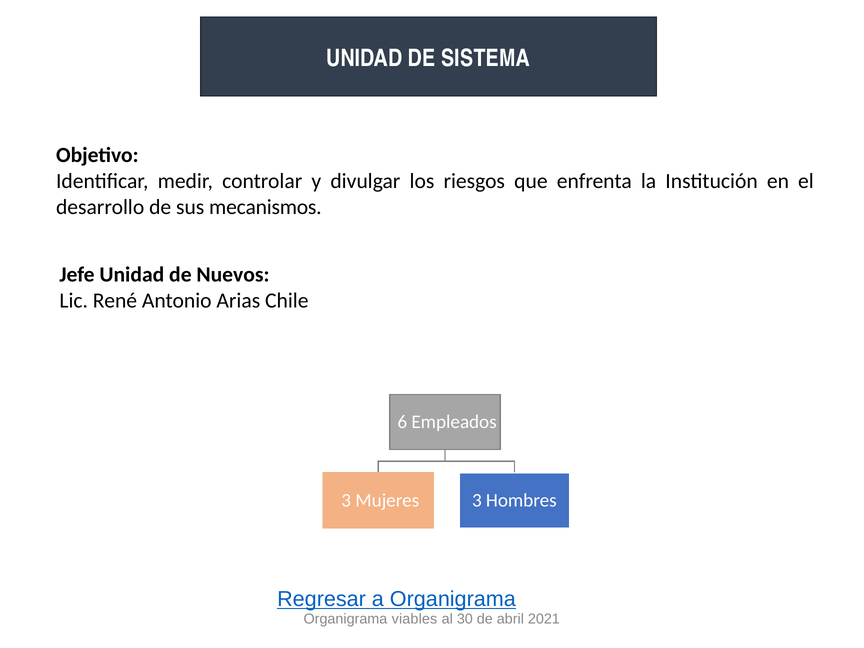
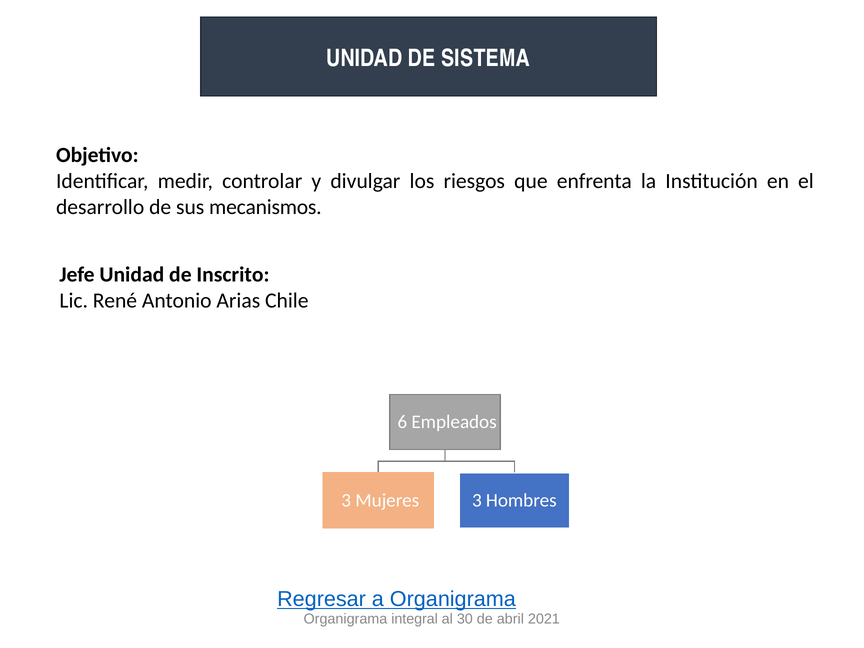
Nuevos: Nuevos -> Inscrito (233, 275)
viables: viables -> integral (415, 619)
